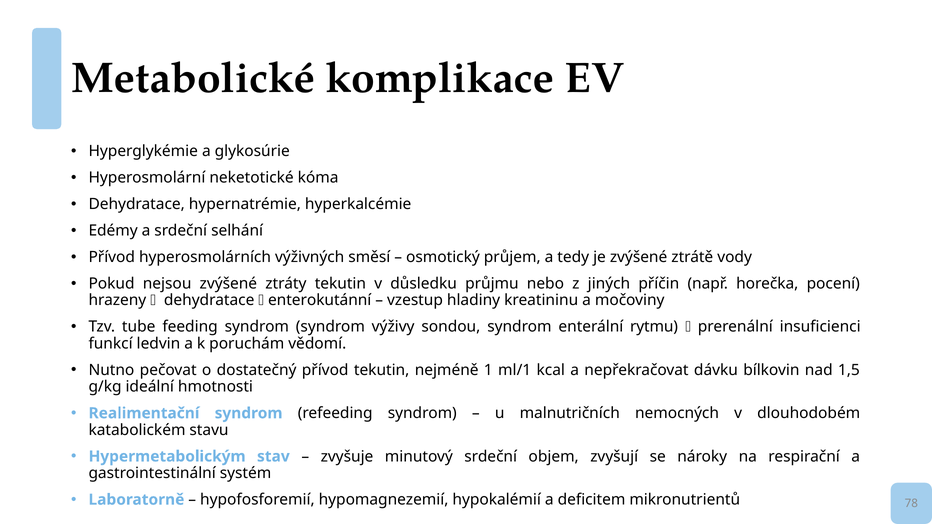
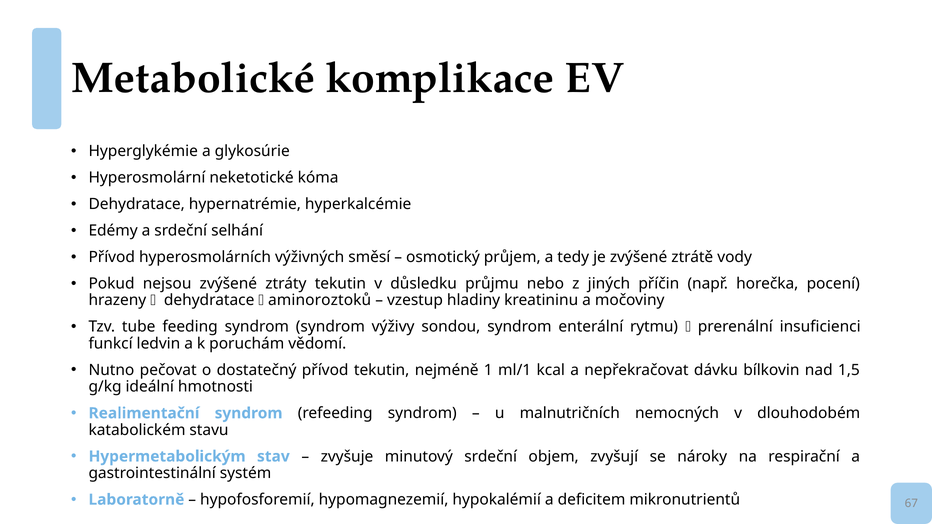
enterokutánní: enterokutánní -> aminoroztoků (320, 300)
78: 78 -> 67 (911, 503)
